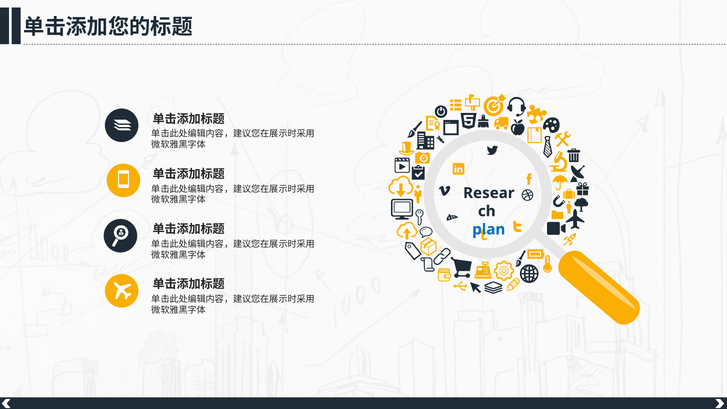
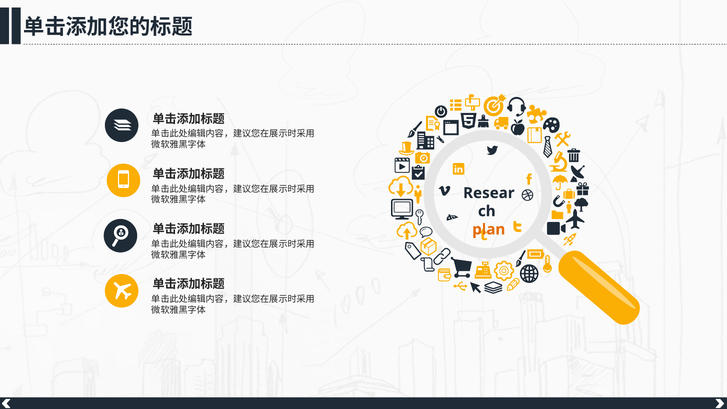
plan colour: blue -> orange (489, 229)
